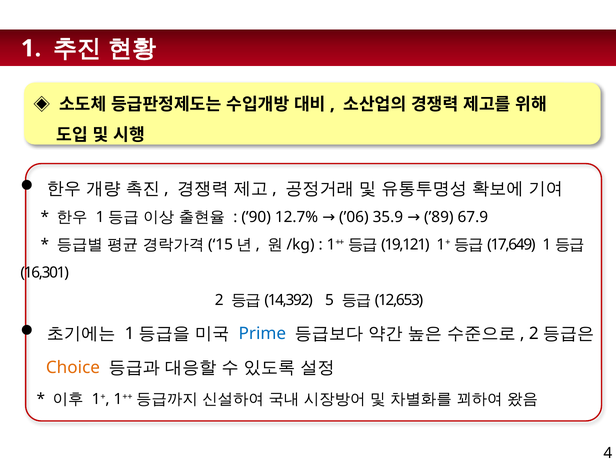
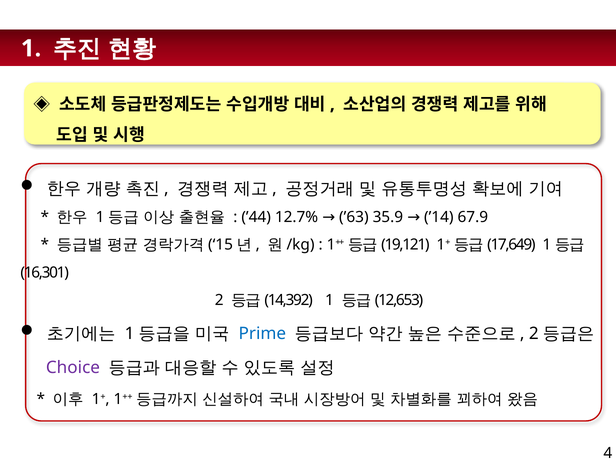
’90: ’90 -> ’44 (256, 217)
’06: ’06 -> ’63 (354, 217)
’89: ’89 -> ’14 (439, 217)
5: 5 -> 1 (330, 300)
Choice colour: orange -> purple (73, 368)
